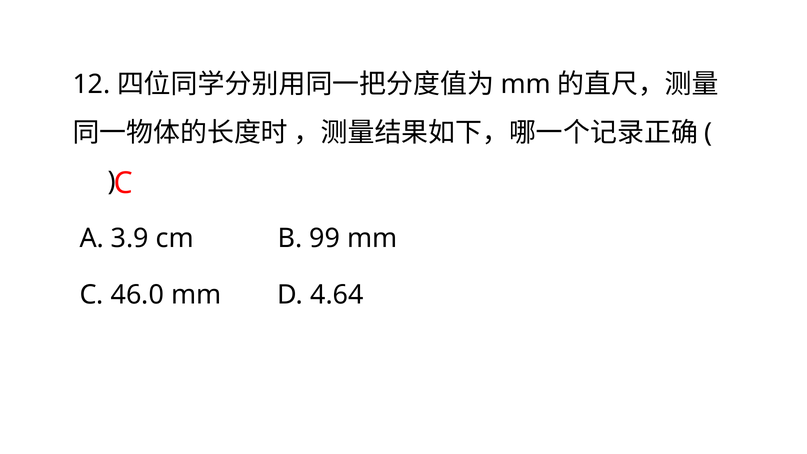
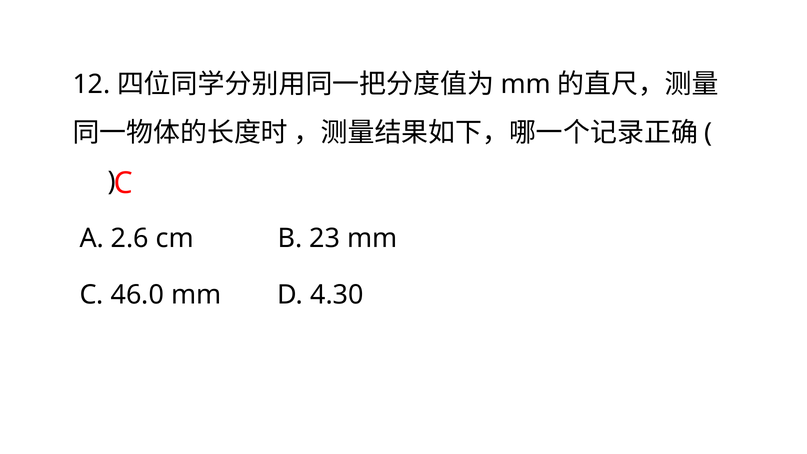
3.9: 3.9 -> 2.6 (130, 238)
99: 99 -> 23 (325, 238)
4.64: 4.64 -> 4.30 (337, 295)
